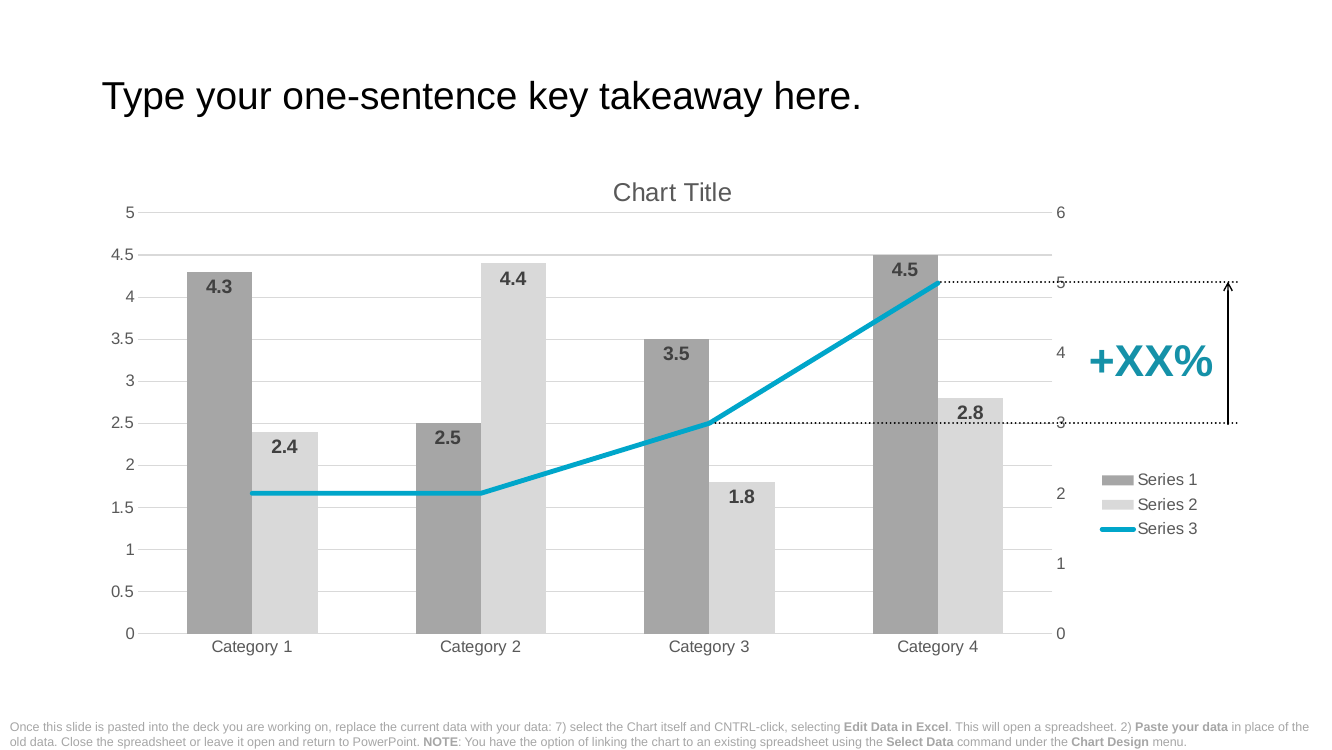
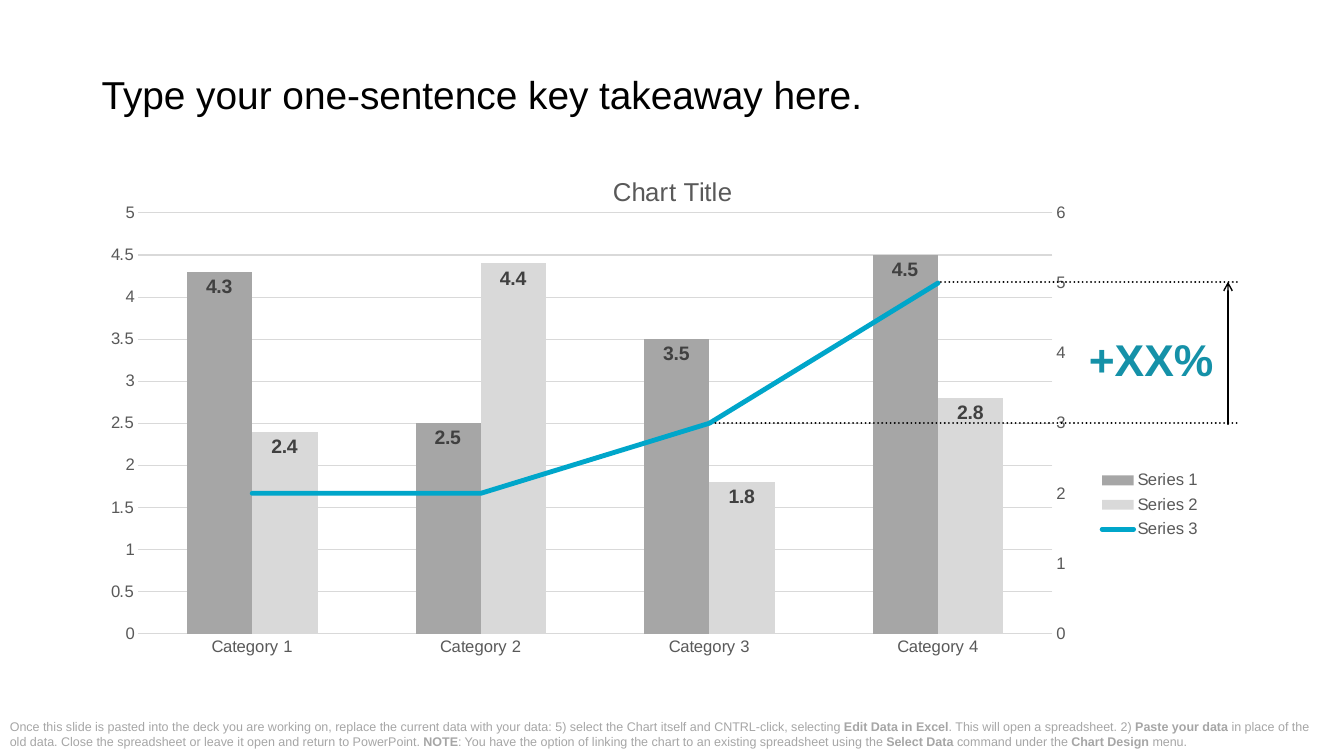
data 7: 7 -> 5 (561, 727)
